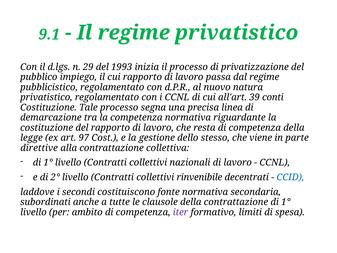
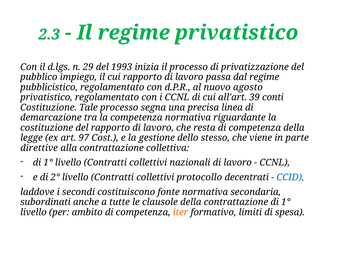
9.1: 9.1 -> 2.3 (49, 34)
natura: natura -> agosto (248, 87)
rinvenibile: rinvenibile -> protocollo (199, 177)
iter colour: purple -> orange (180, 212)
